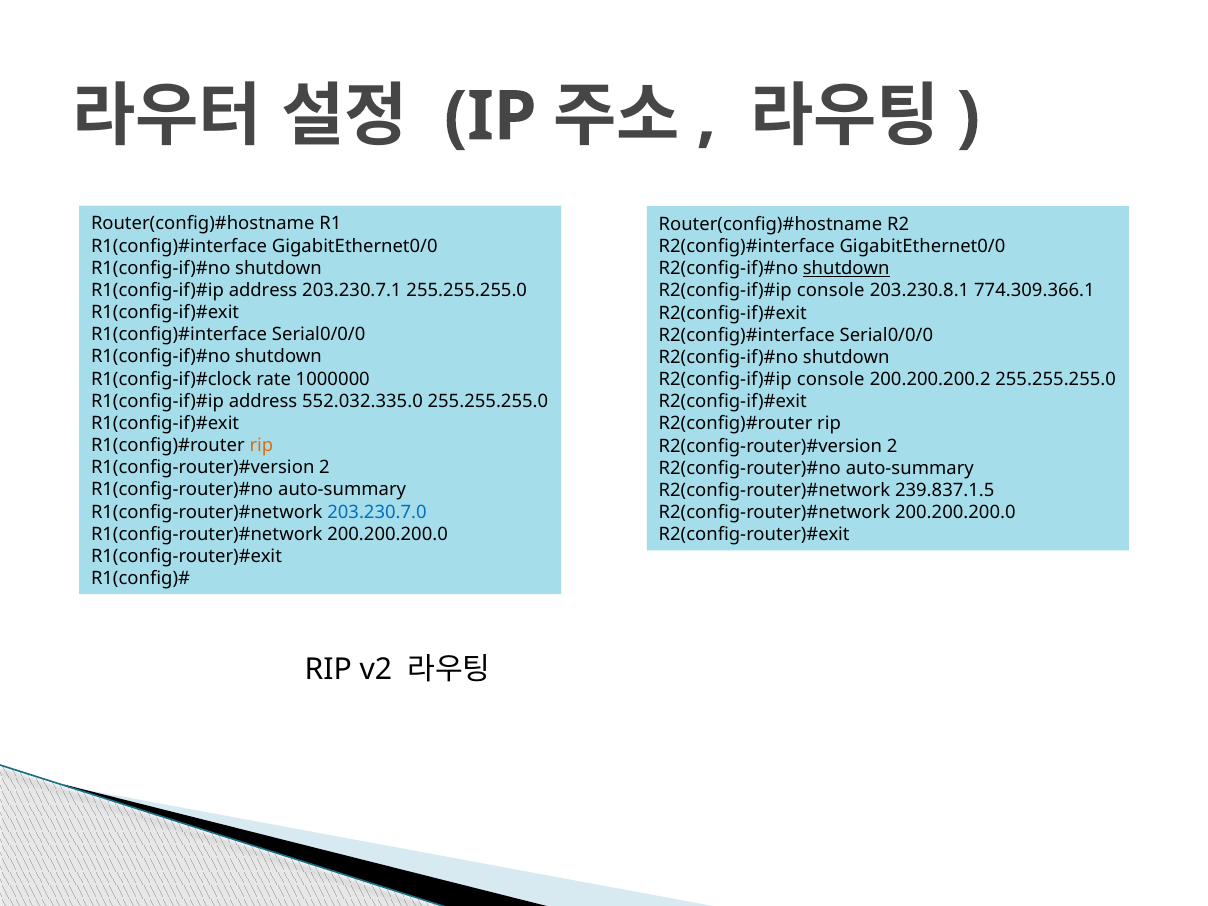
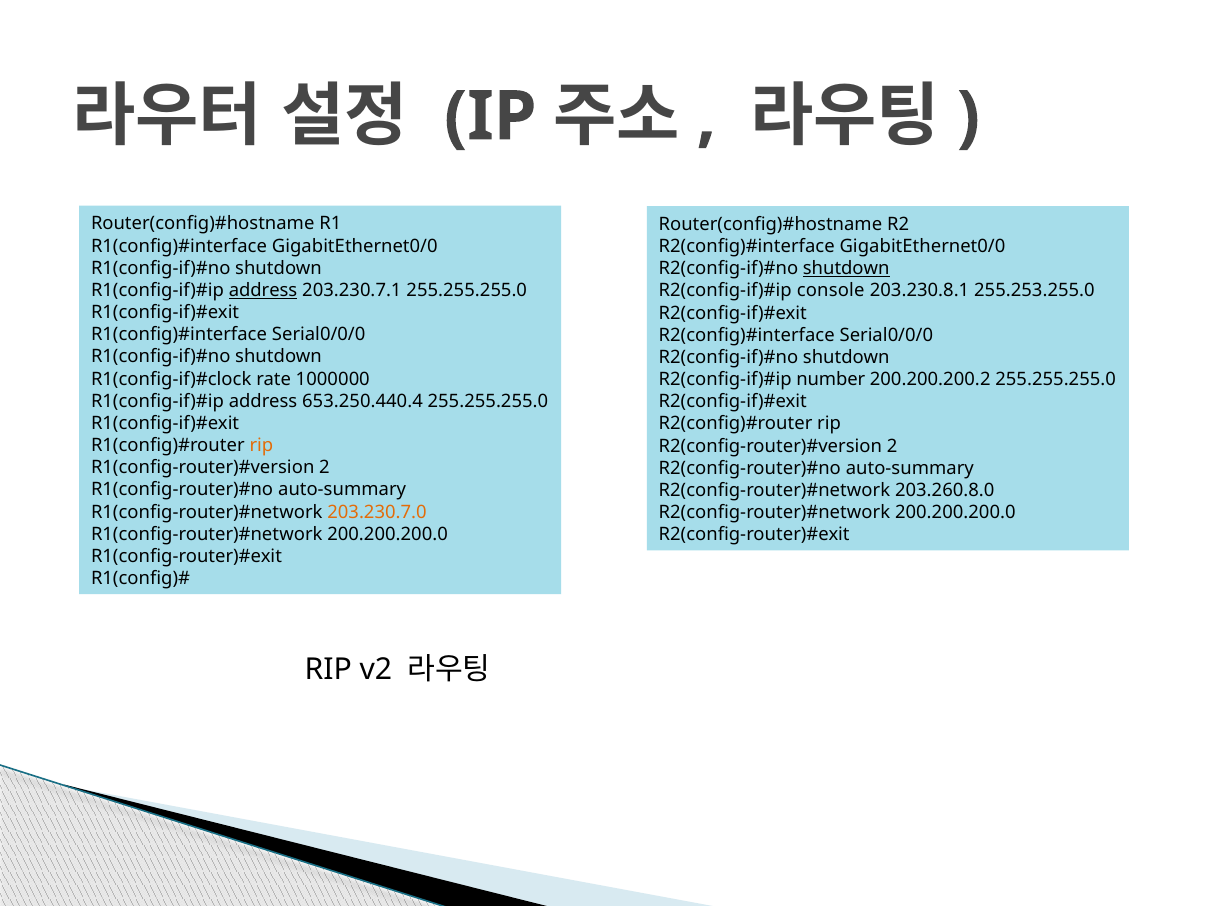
address underline: none -> present (263, 290)
774.309.366.1: 774.309.366.1 -> 255.253.255.0 (1034, 291)
console: console -> number (831, 379)
552.032.335.0: 552.032.335.0 -> 653.250.440.4 (362, 401)
239.837.1.5: 239.837.1.5 -> 203.260.8.0 (945, 490)
203.230.7.0 colour: blue -> orange (377, 512)
